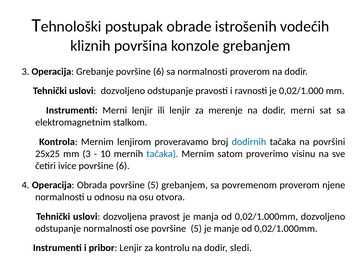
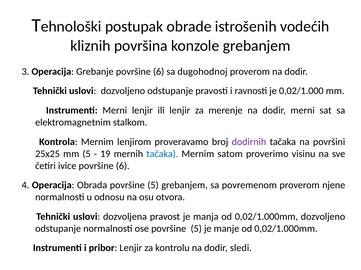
sa normalnosti: normalnosti -> dugohodnoj (202, 72)
dodirnih colour: blue -> purple (249, 142)
mm 3: 3 -> 5 (87, 154)
10: 10 -> 19 (105, 154)
